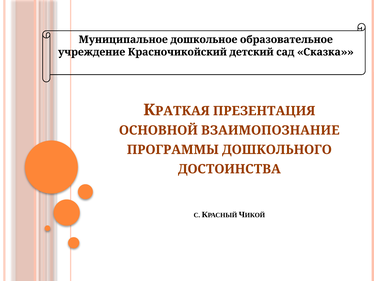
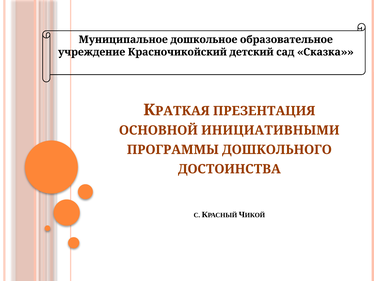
ВЗАИМОПОЗНАНИЕ: ВЗАИМОПОЗНАНИЕ -> ИНИЦИАТИВНЫМИ (270, 130)
